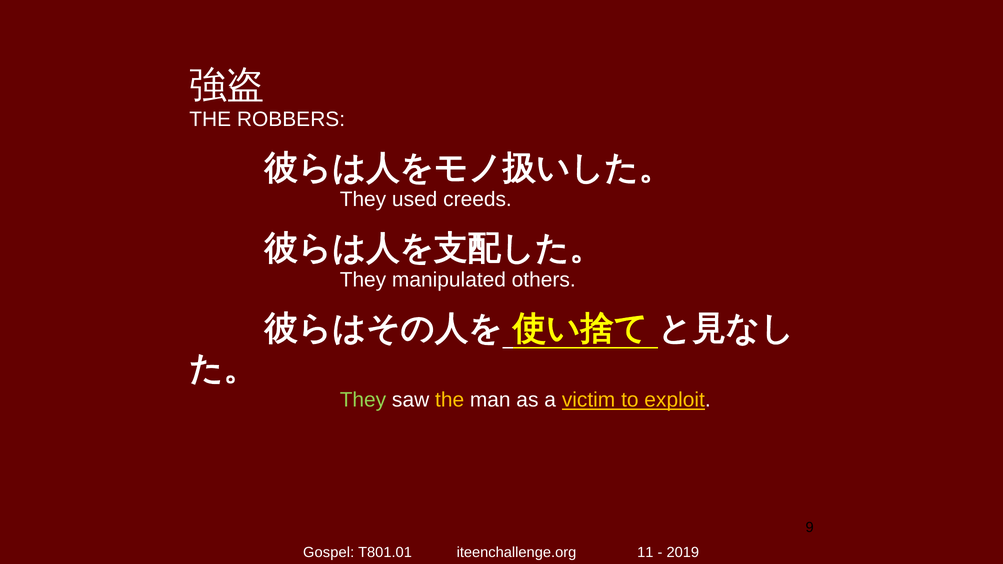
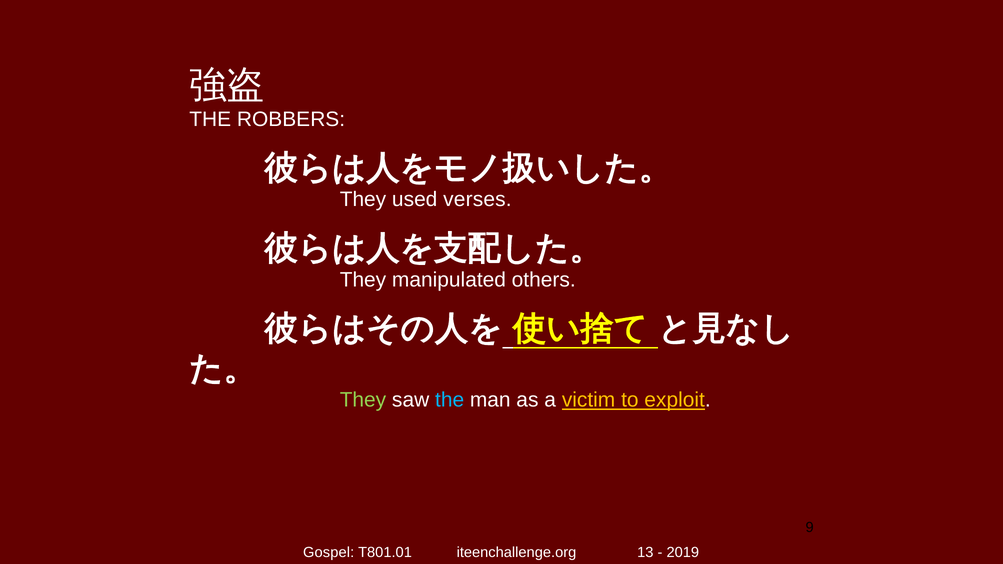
creeds: creeds -> verses (477, 200)
the colour: yellow -> light blue (450, 400)
11: 11 -> 13 (645, 553)
